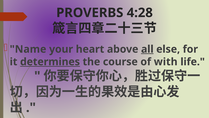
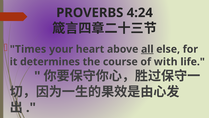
4:28: 4:28 -> 4:24 (140, 13)
Name: Name -> Times (28, 49)
determines underline: present -> none (50, 62)
